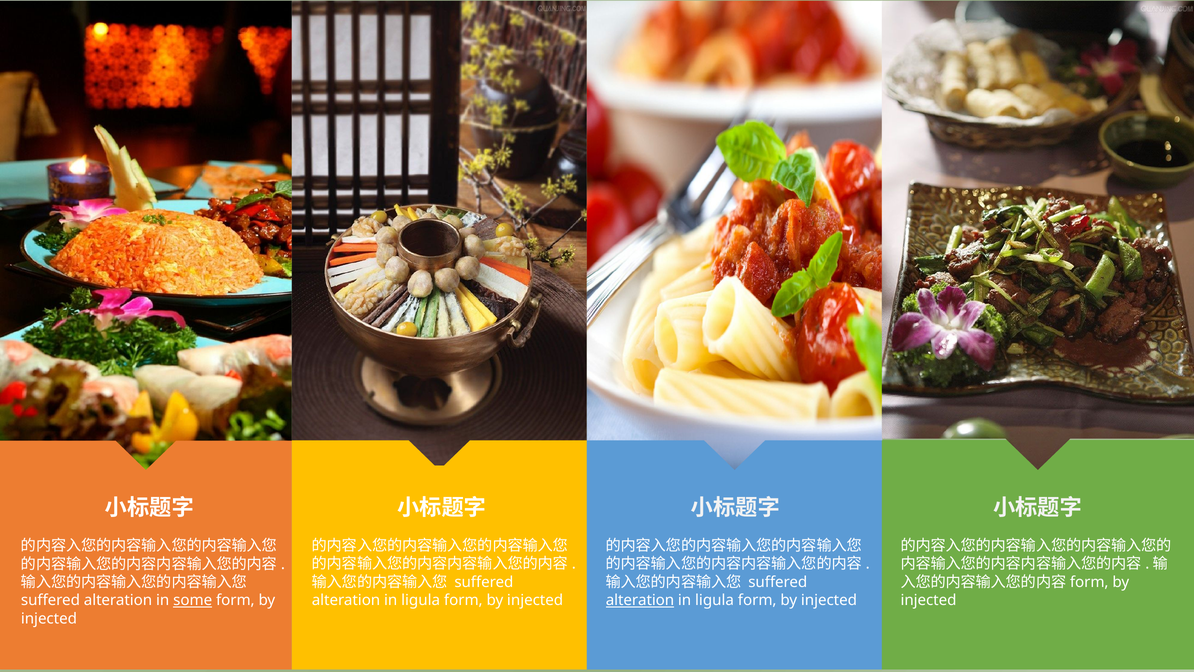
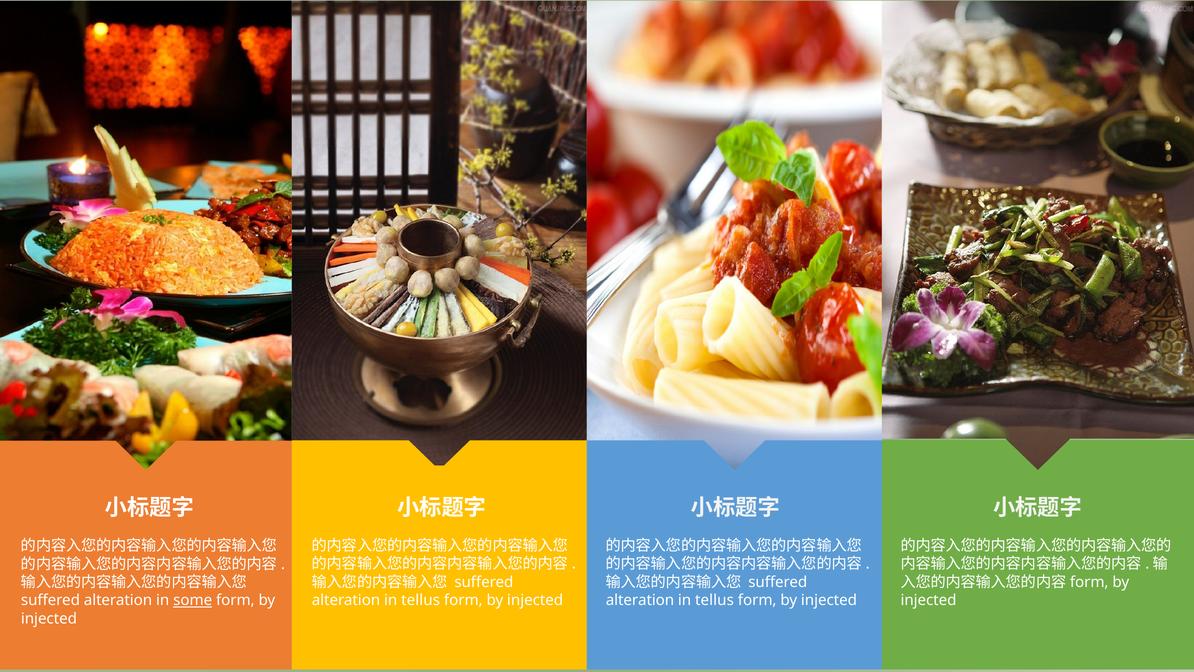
ligula: ligula -> tellus (421, 600)
alteration underline: present -> none (640, 600)
ligula: ligula -> tellus (714, 600)
